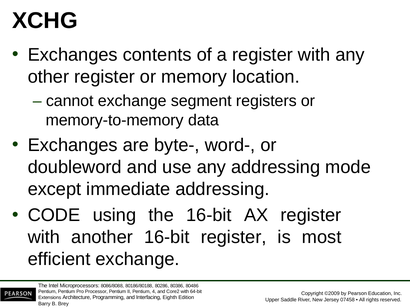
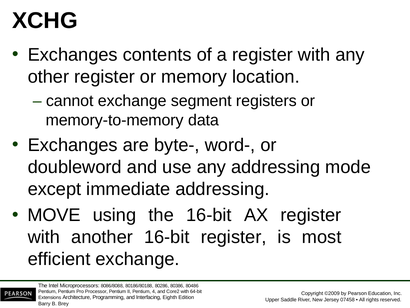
CODE: CODE -> MOVE (54, 215)
